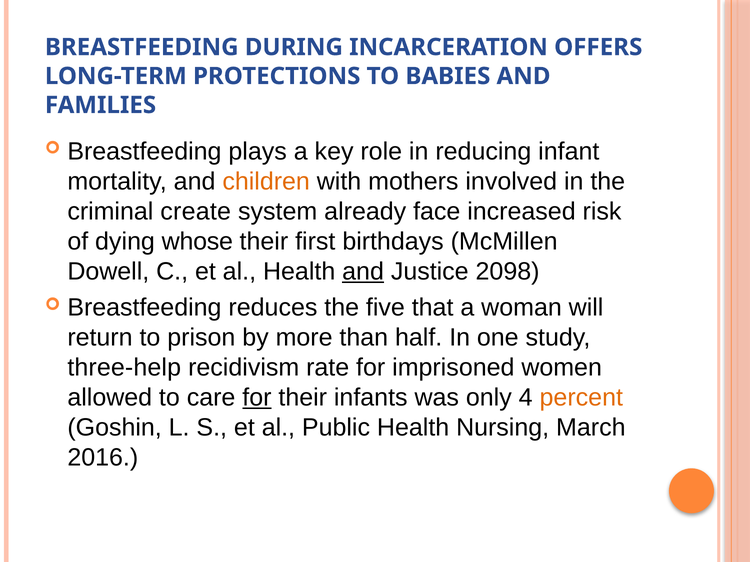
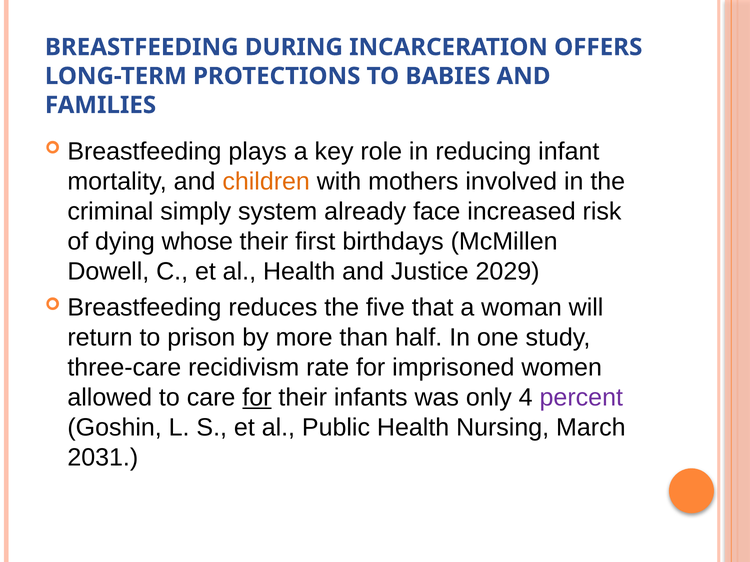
create: create -> simply (196, 212)
and underline: present -> none (363, 272)
2098: 2098 -> 2029 (508, 272)
three-help: three-help -> three-care (124, 368)
percent colour: orange -> purple (581, 398)
2016: 2016 -> 2031 (103, 458)
